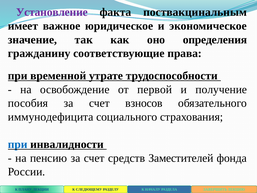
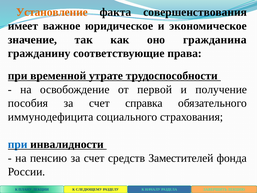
Установление colour: purple -> orange (52, 12)
поствакцинальным: поствакцинальным -> совершенствования (195, 12)
определения: определения -> гражданина (215, 40)
взносов: взносов -> справка (144, 103)
